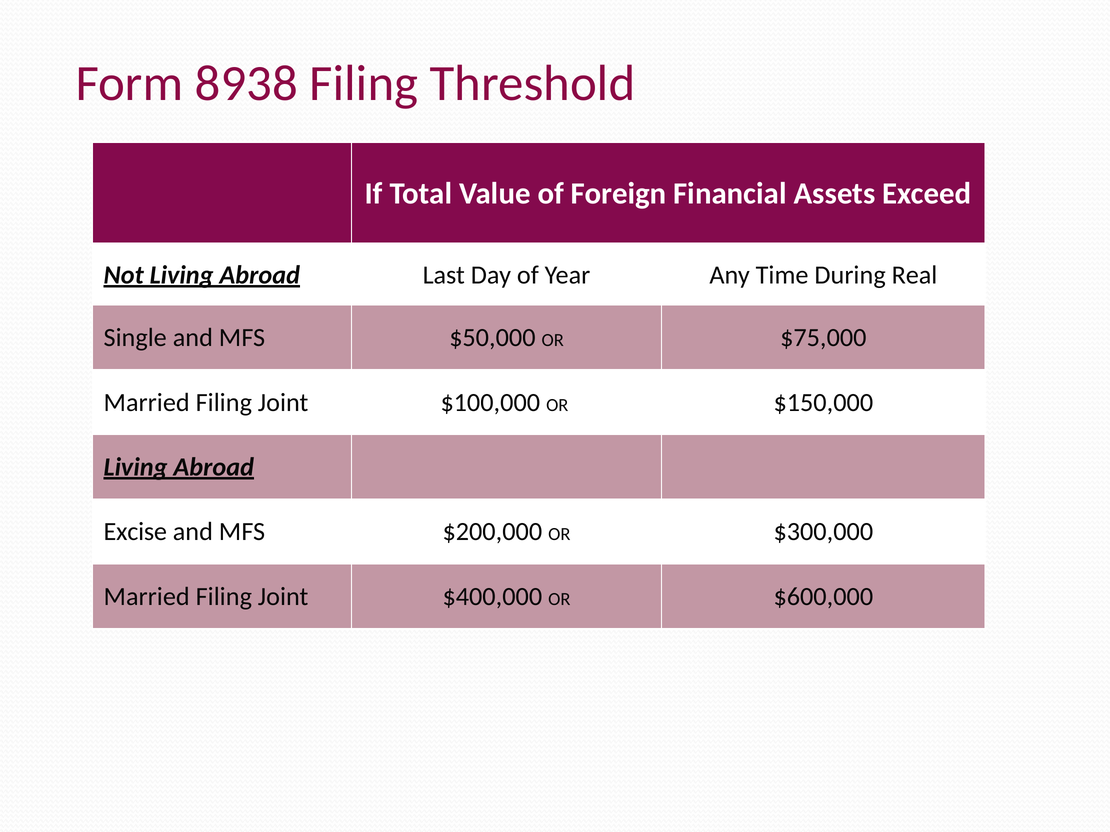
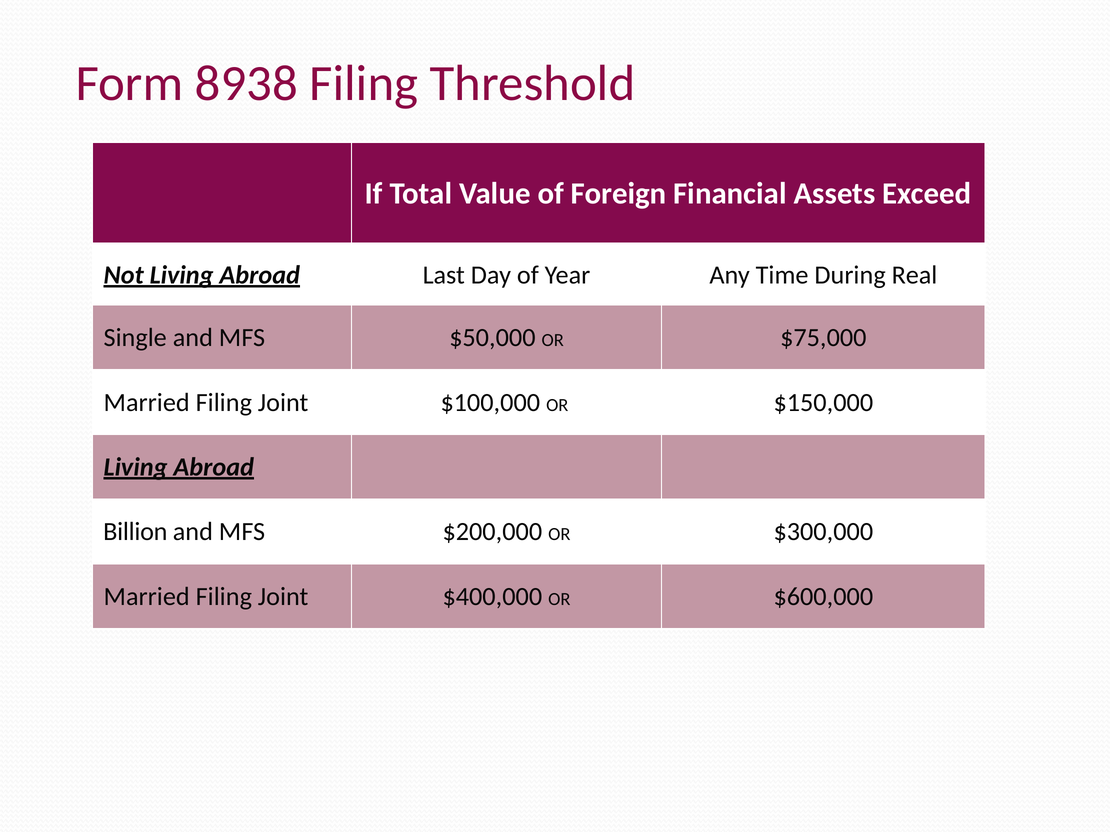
Excise: Excise -> Billion (135, 532)
